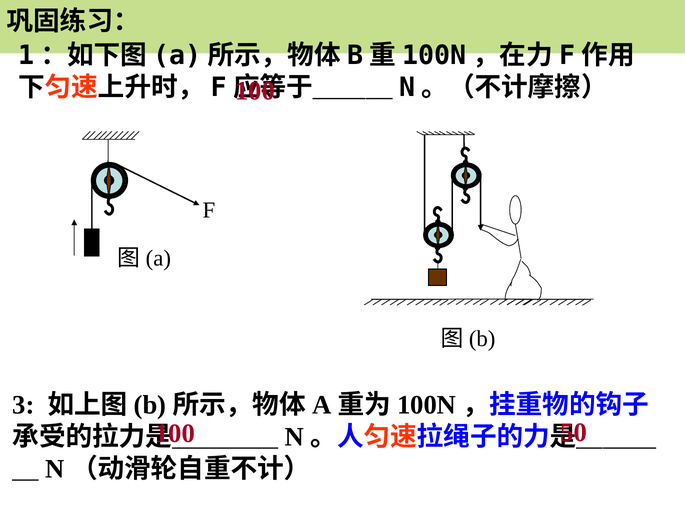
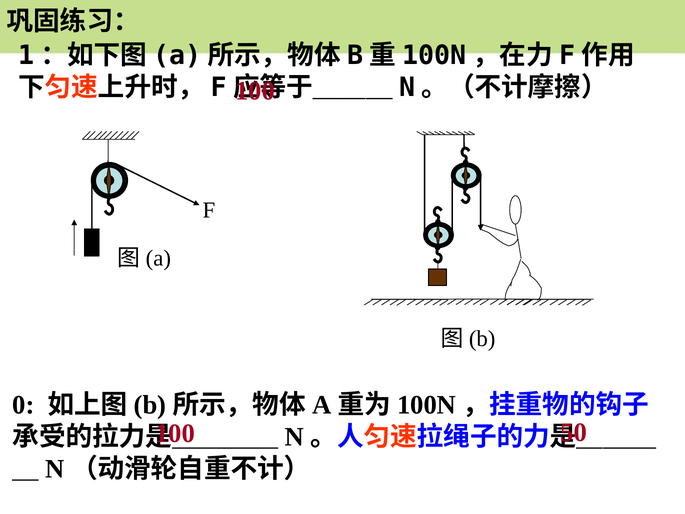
3: 3 -> 0 (24, 405)
